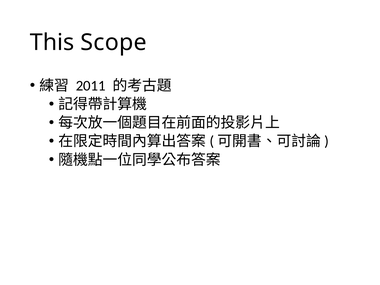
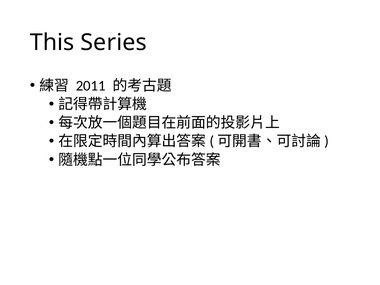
Scope: Scope -> Series (114, 43)
